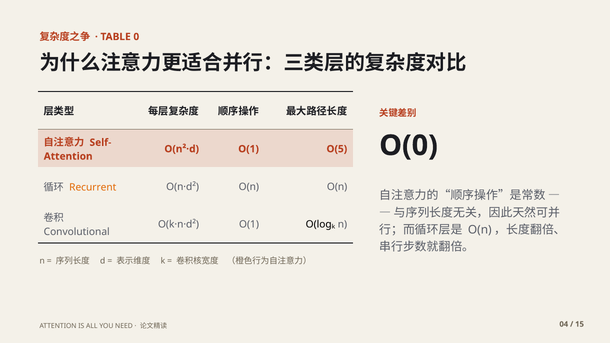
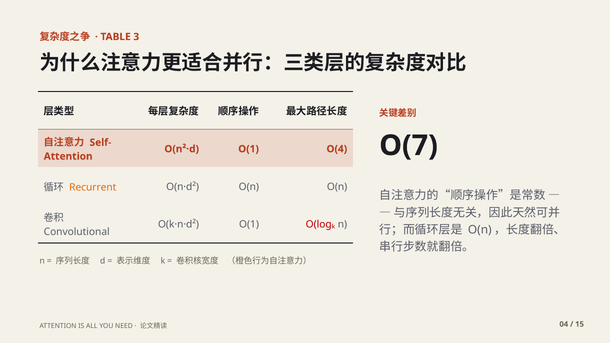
0: 0 -> 3 (136, 37)
O(0: O(0 -> O(7 (409, 146)
O(5: O(5 -> O(4 (337, 149)
O(logₖ colour: black -> red (320, 225)
